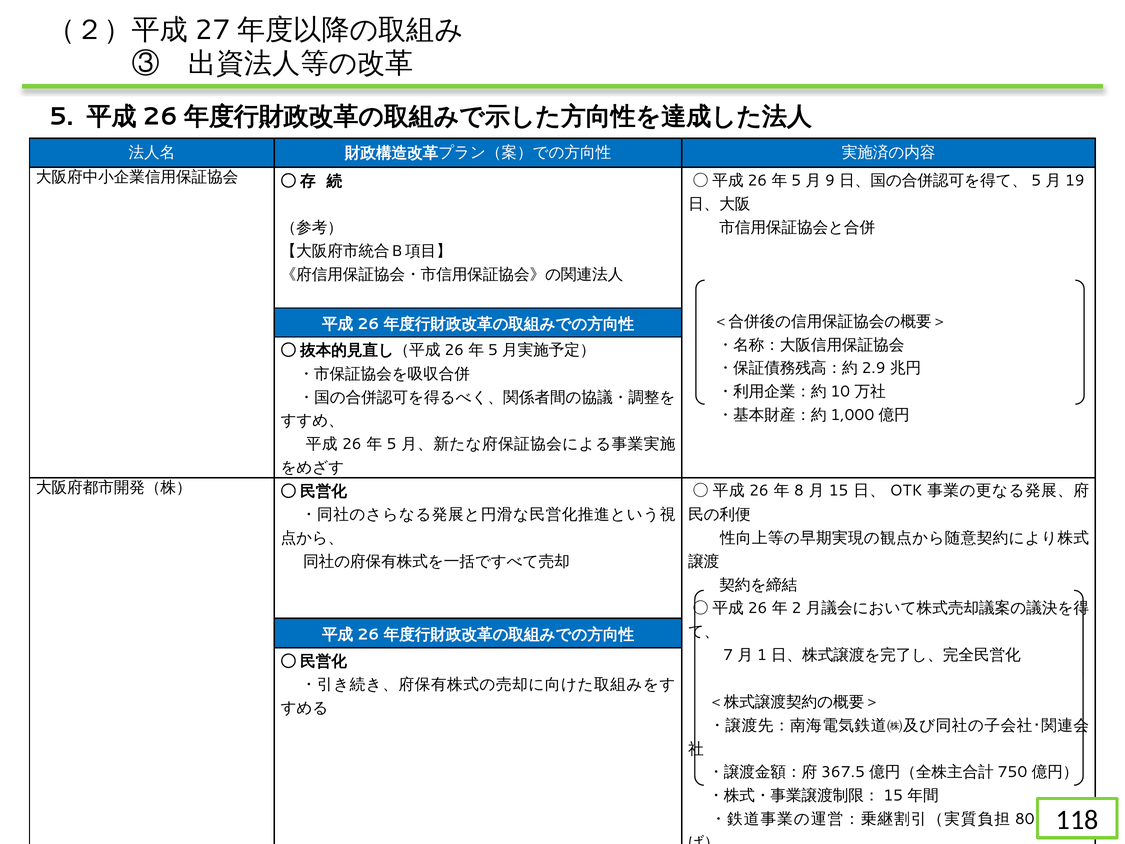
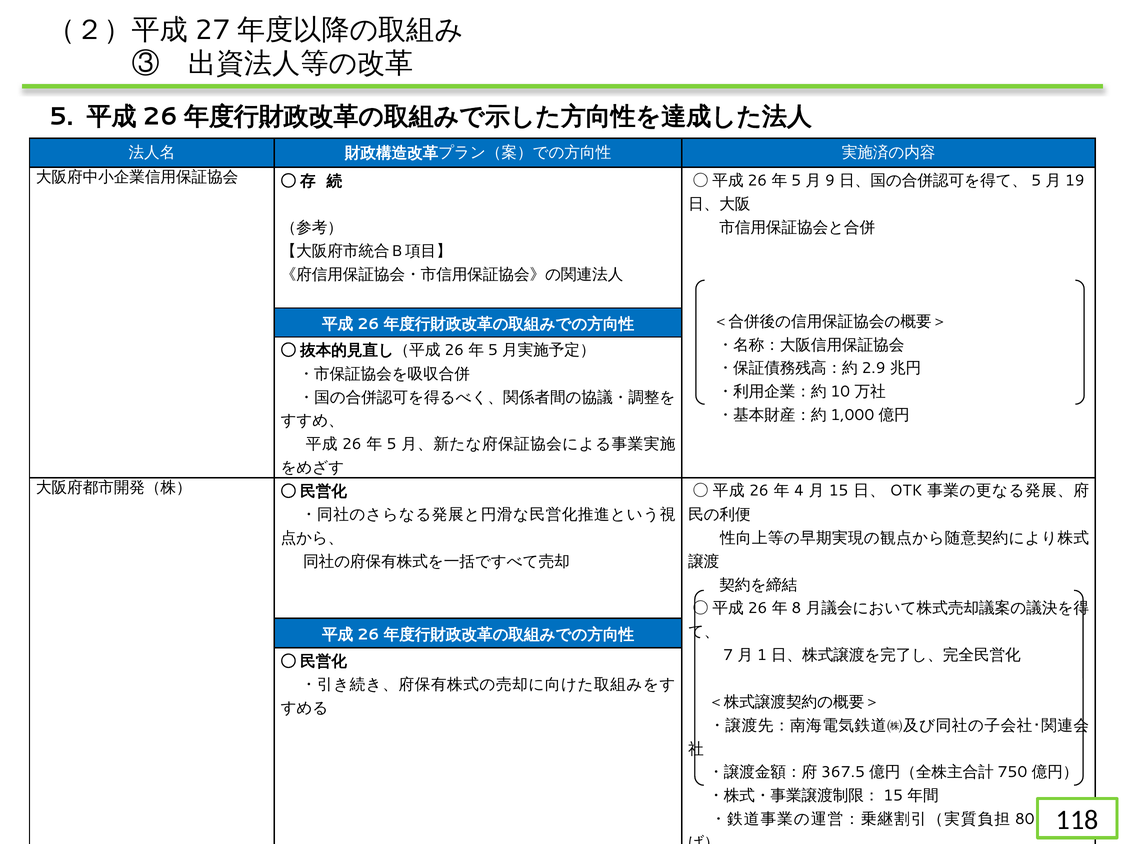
8: 8 -> 4 (799, 491)
2: 2 -> 8 (796, 608)
